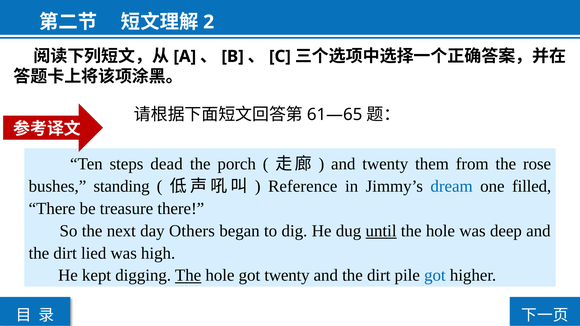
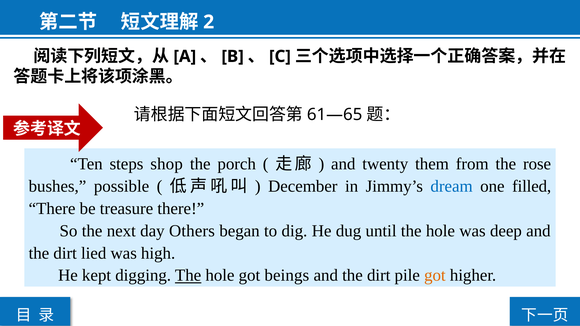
dead: dead -> shop (167, 164)
standing: standing -> possible (122, 186)
Reference: Reference -> December (303, 186)
until underline: present -> none (381, 231)
got twenty: twenty -> beings (287, 276)
got colour: blue -> orange (435, 276)
